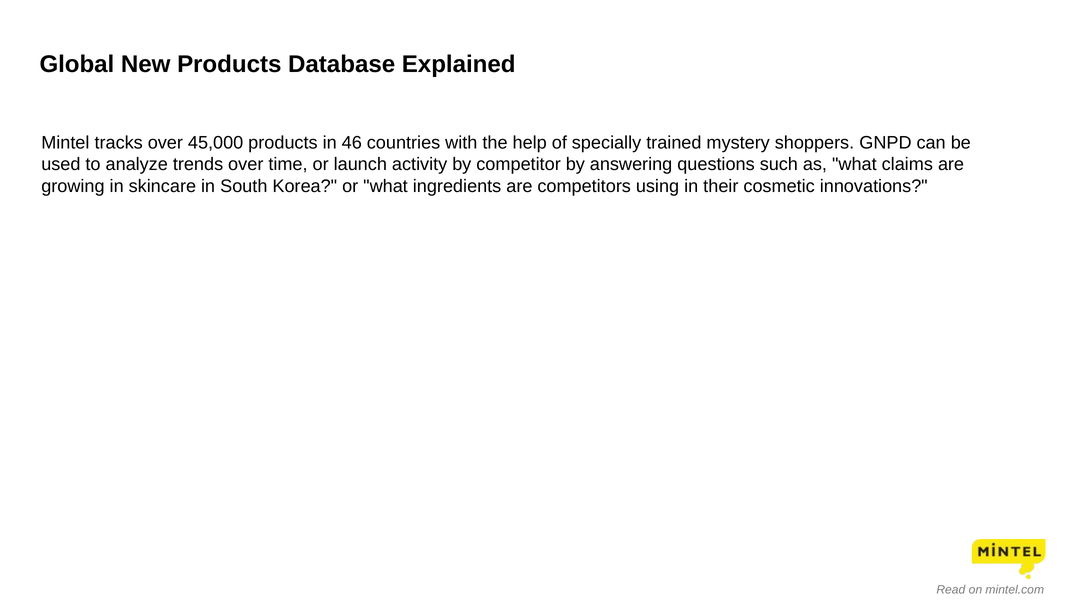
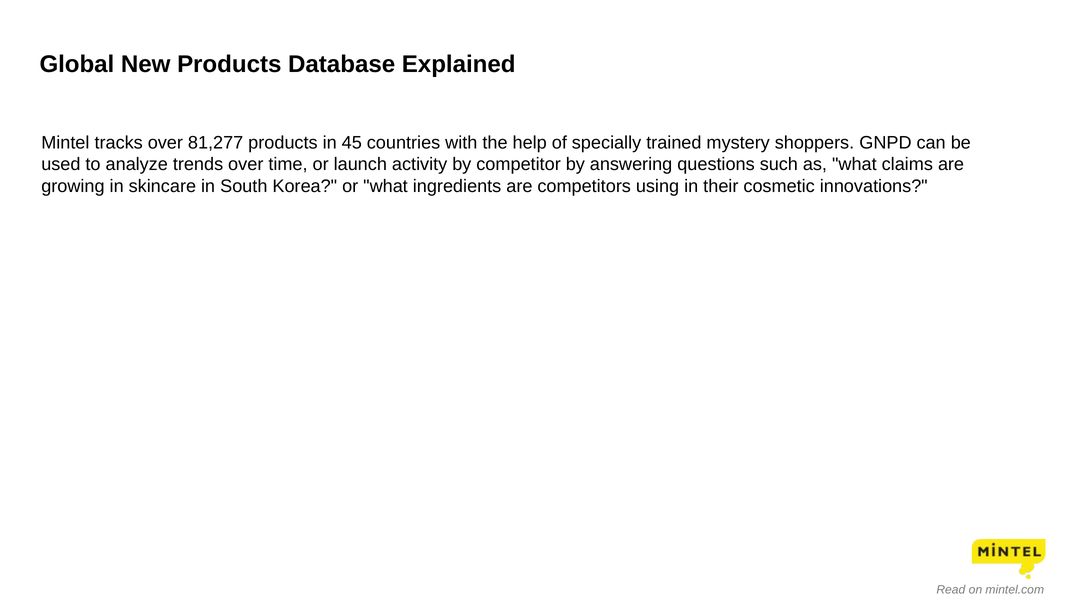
45,000: 45,000 -> 81,277 (216, 143)
46: 46 -> 45 (352, 143)
